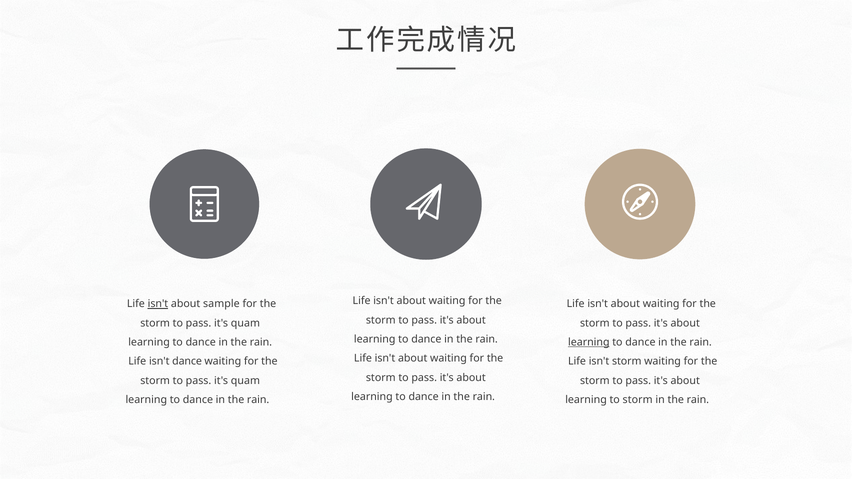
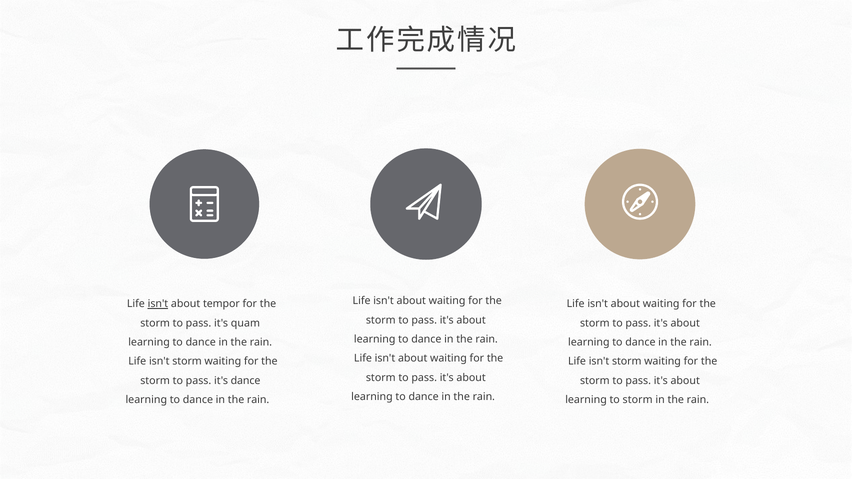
sample: sample -> tempor (221, 304)
learning underline: present -> none (589, 342)
dance: dance -> storm (187, 362)
quam: quam -> dance (246, 381)
